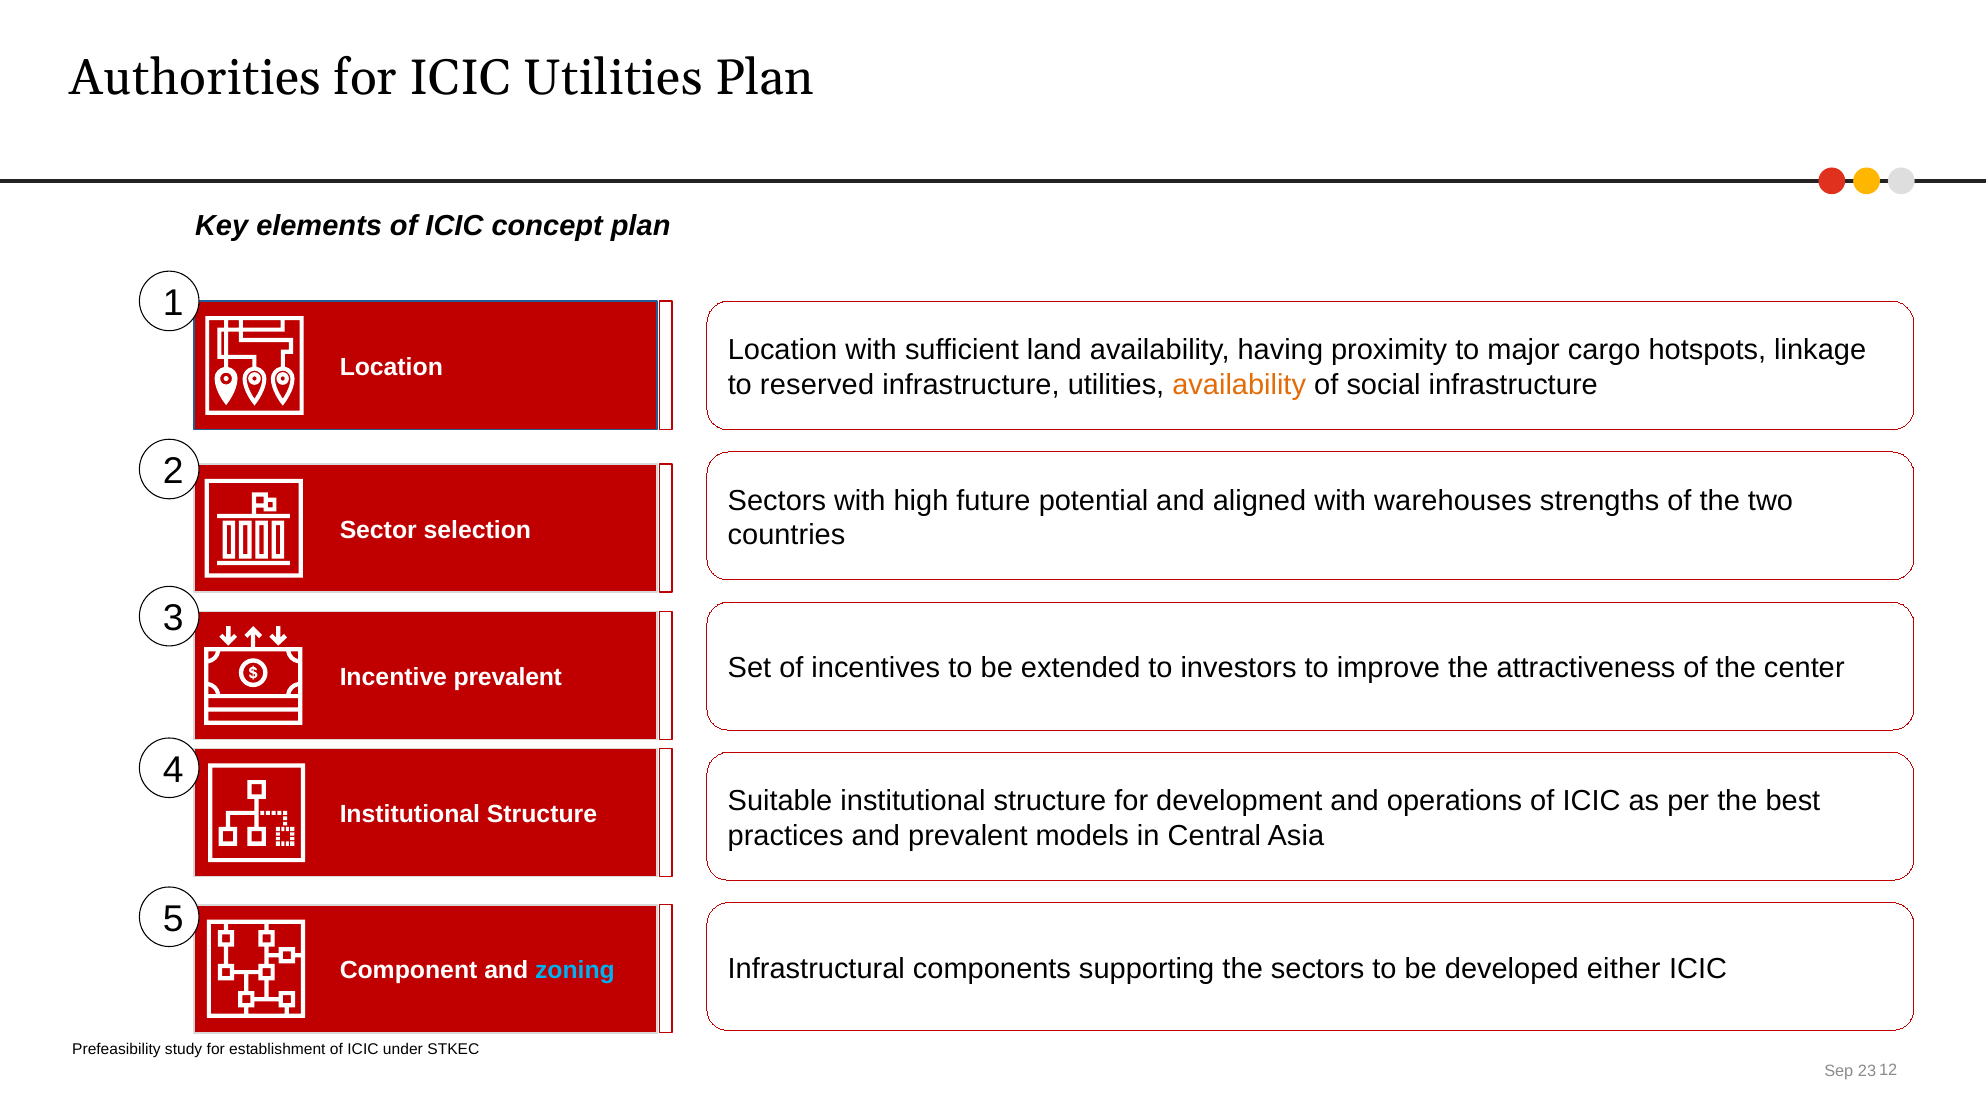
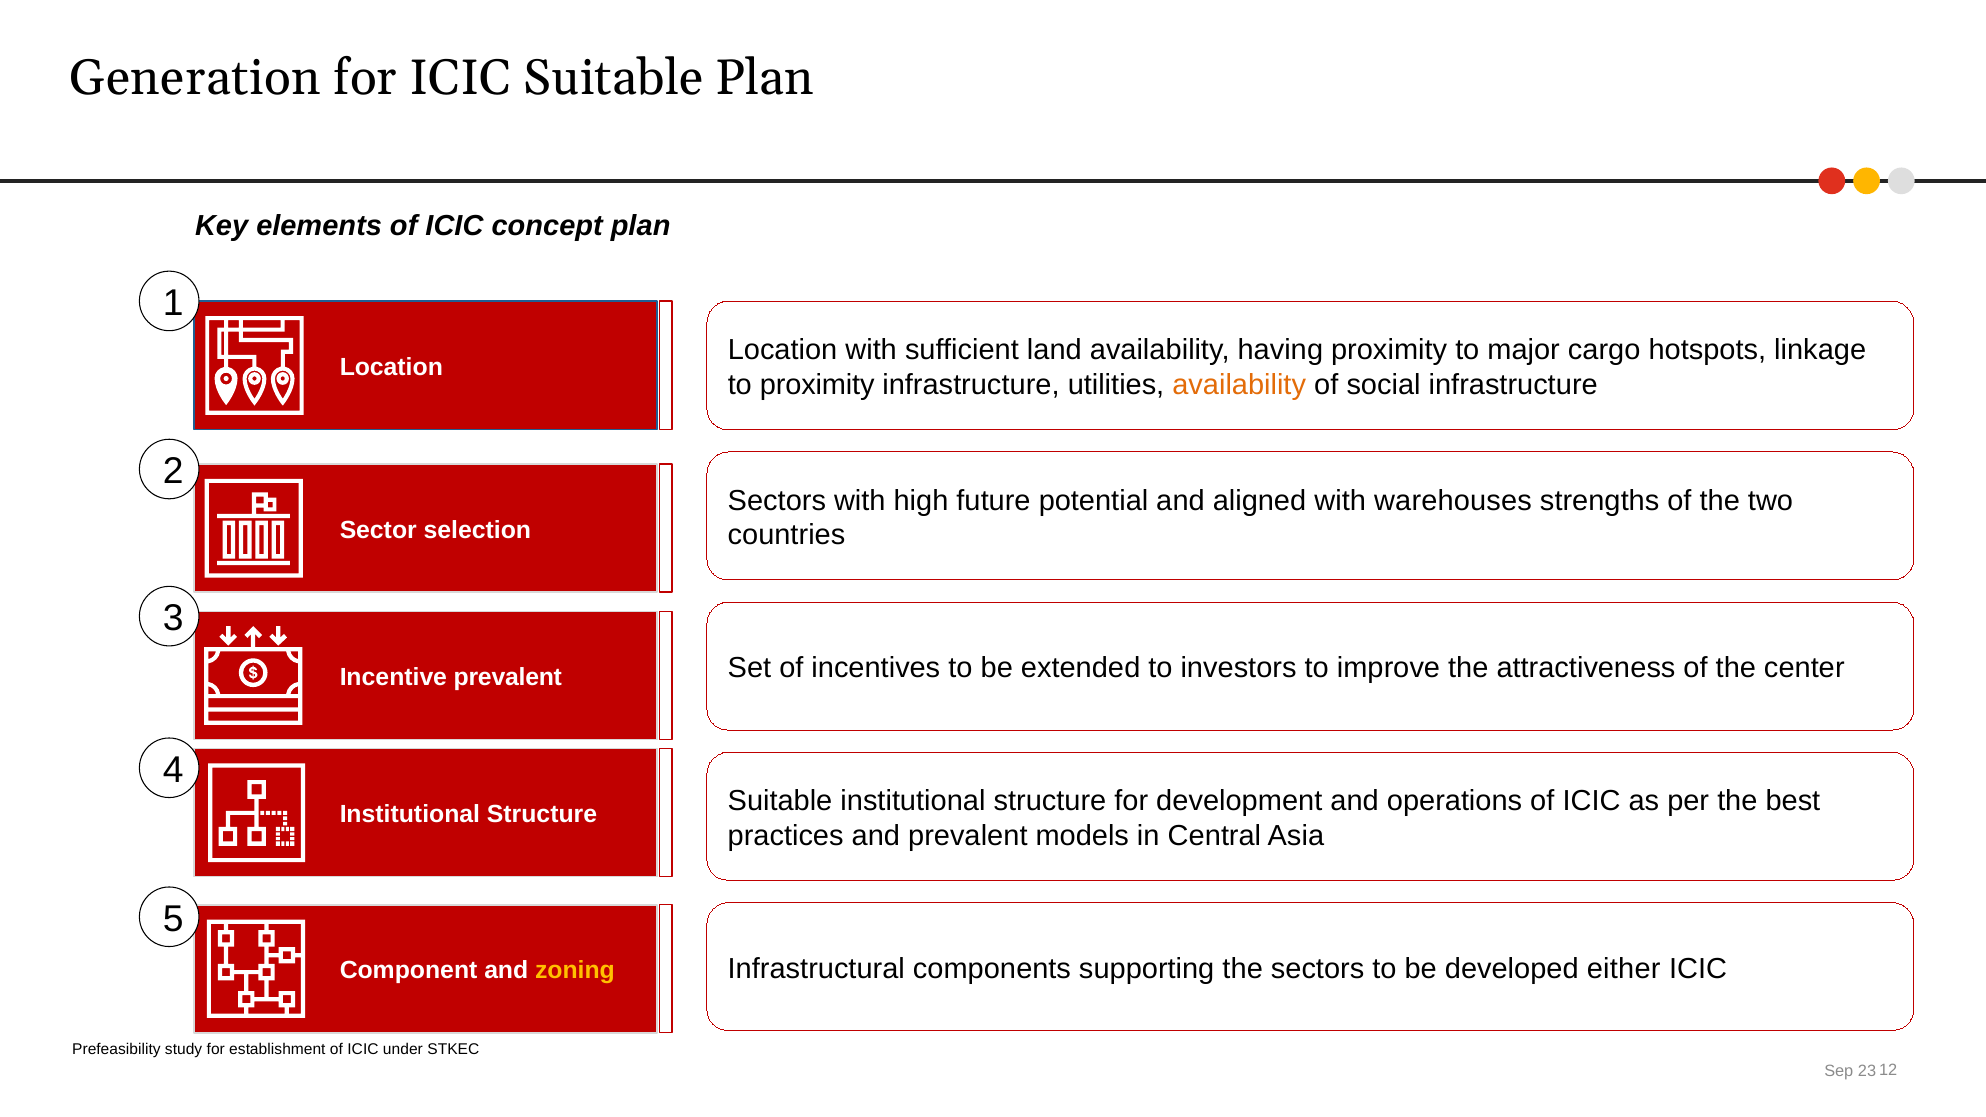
Authorities: Authorities -> Generation (195, 78)
ICIC Utilities: Utilities -> Suitable (613, 78)
to reserved: reserved -> proximity (817, 385)
zoning colour: light blue -> yellow (575, 971)
